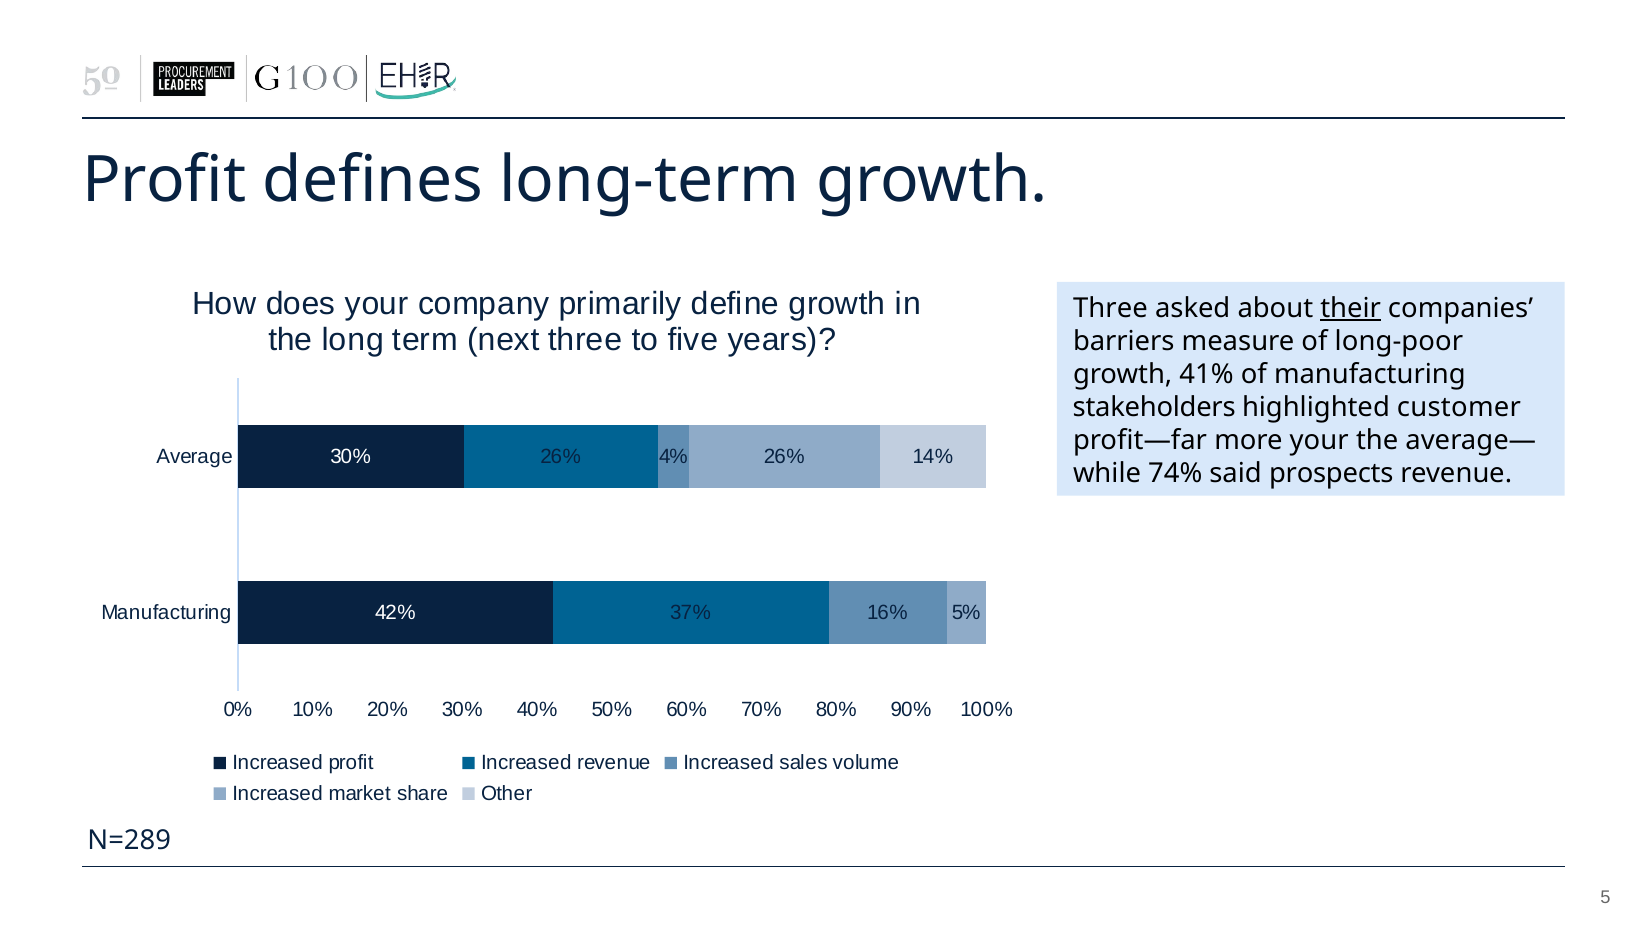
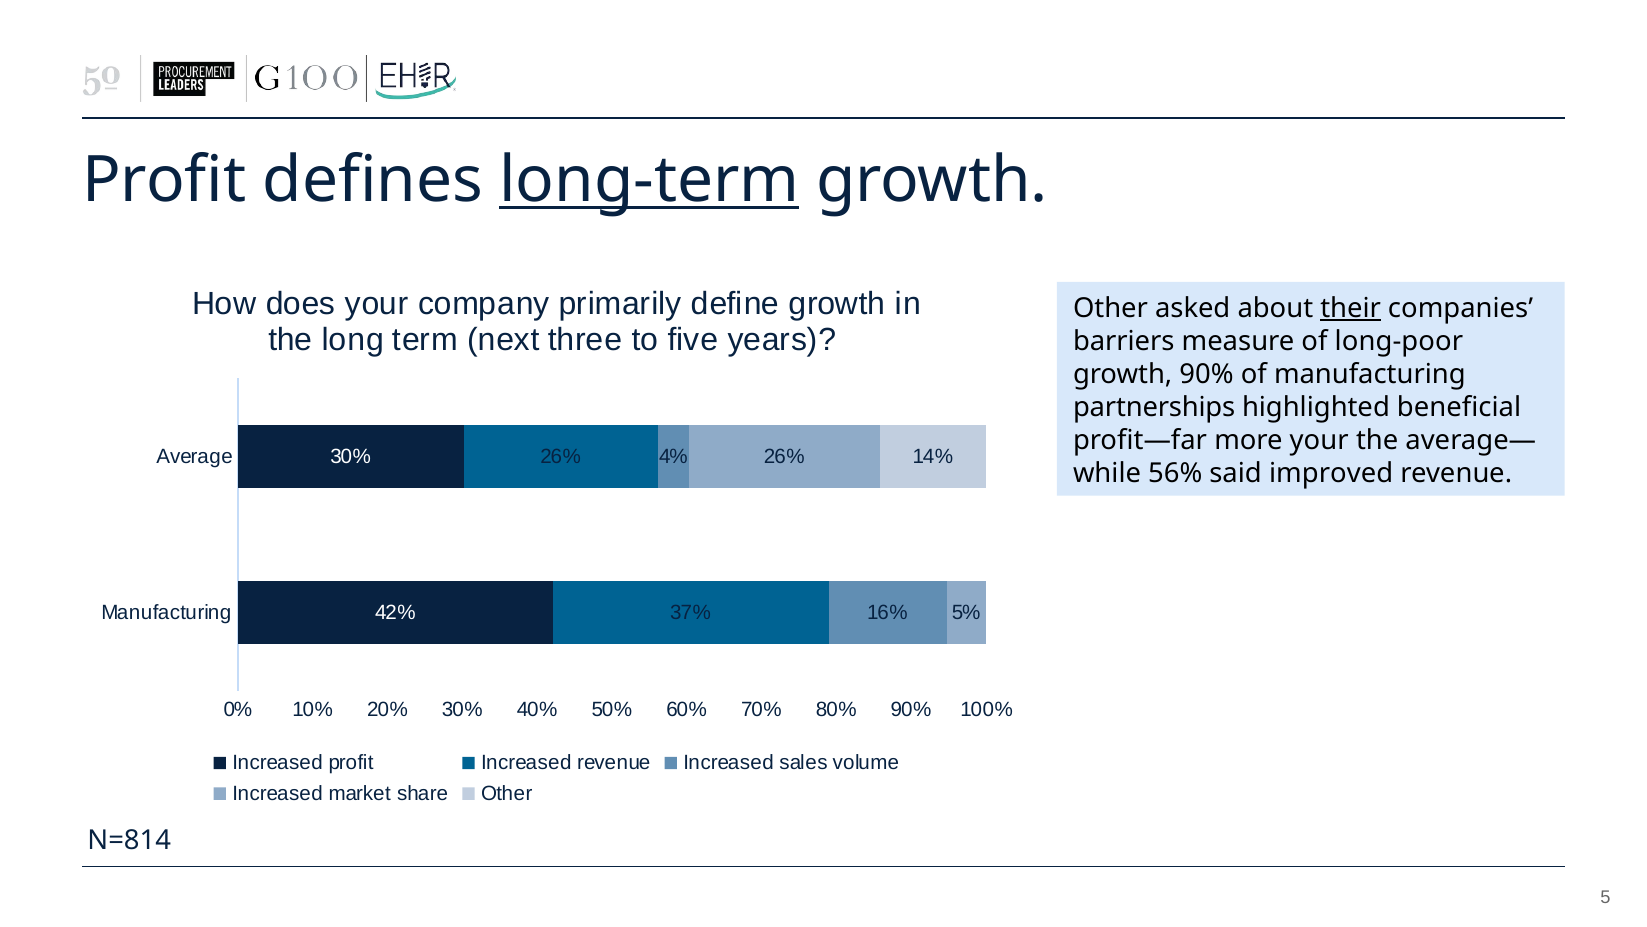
long-term underline: none -> present (649, 180)
Three: Three -> Other (1110, 308)
growth 41%: 41% -> 90% (1207, 374)
stakeholders: stakeholders -> partnerships (1154, 407)
customer: customer -> beneficial (1459, 407)
74%: 74% -> 56% (1175, 473)
prospects: prospects -> improved (1331, 473)
N=289: N=289 -> N=814 (129, 840)
